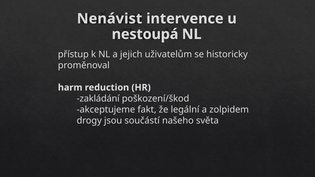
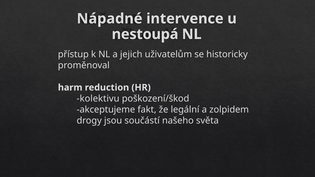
Nenávist: Nenávist -> Nápadné (110, 19)
zakládání: zakládání -> kolektivu (98, 99)
